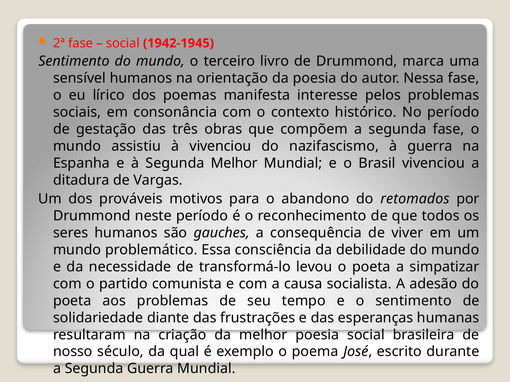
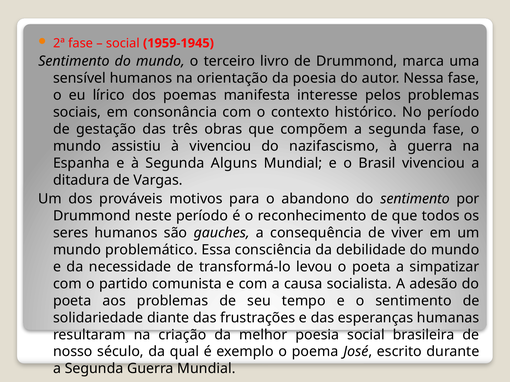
1942-1945: 1942-1945 -> 1959-1945 (178, 43)
Segunda Melhor: Melhor -> Alguns (234, 163)
do retomados: retomados -> sentimento (415, 199)
